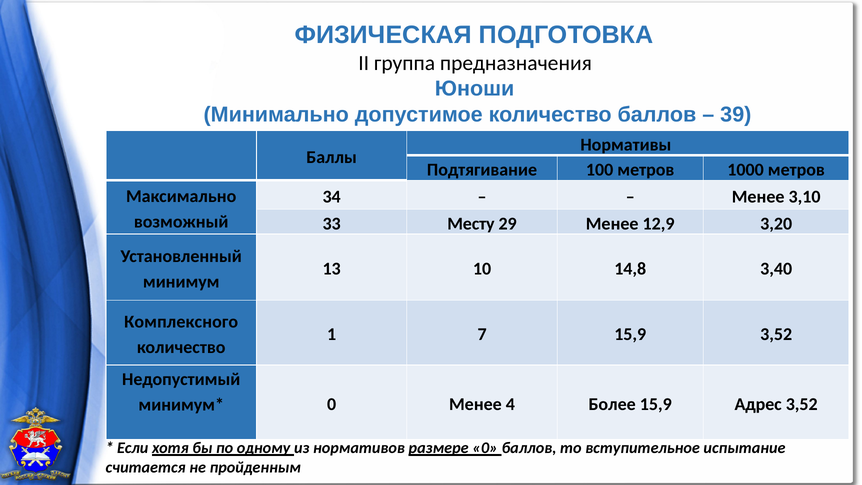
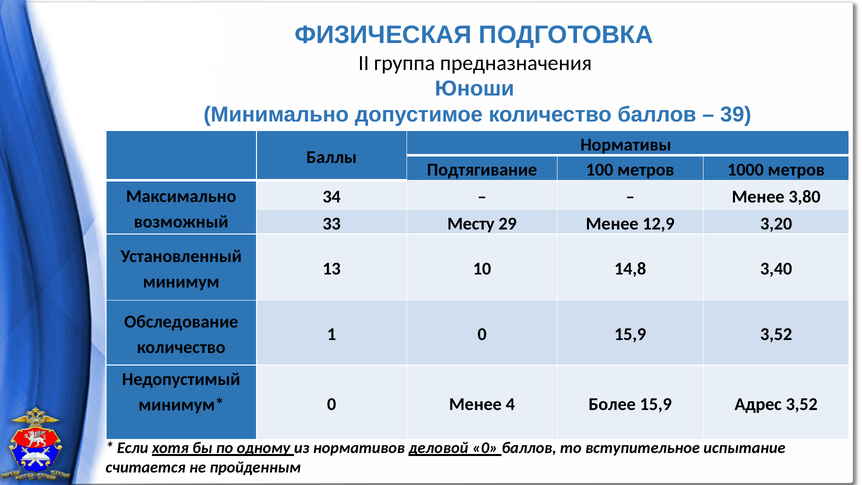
3,10: 3,10 -> 3,80 (805, 197)
Комплексного: Комплексного -> Обследование (181, 322)
1 7: 7 -> 0 (482, 334)
размере: размере -> деловой (439, 448)
